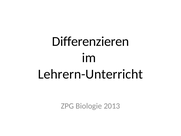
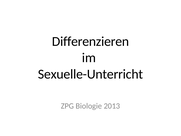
Lehrern-Unterricht: Lehrern-Unterricht -> Sexuelle-Unterricht (90, 74)
